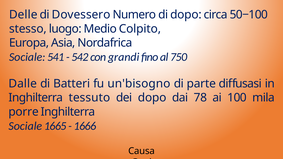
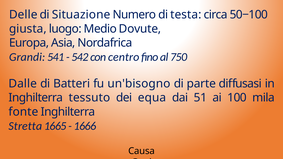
Dovessero: Dovessero -> Situazione (81, 15)
di dopo: dopo -> testa (186, 15)
stesso: stesso -> giusta (28, 29)
Colpito: Colpito -> Dovute (140, 29)
Sociale: Sociale -> Grandi (27, 57)
grandi: grandi -> centro (124, 57)
dei dopo: dopo -> equa (152, 98)
78: 78 -> 51 (200, 98)
porre: porre -> fonte (23, 112)
Sociale: Sociale -> Stretta (25, 126)
